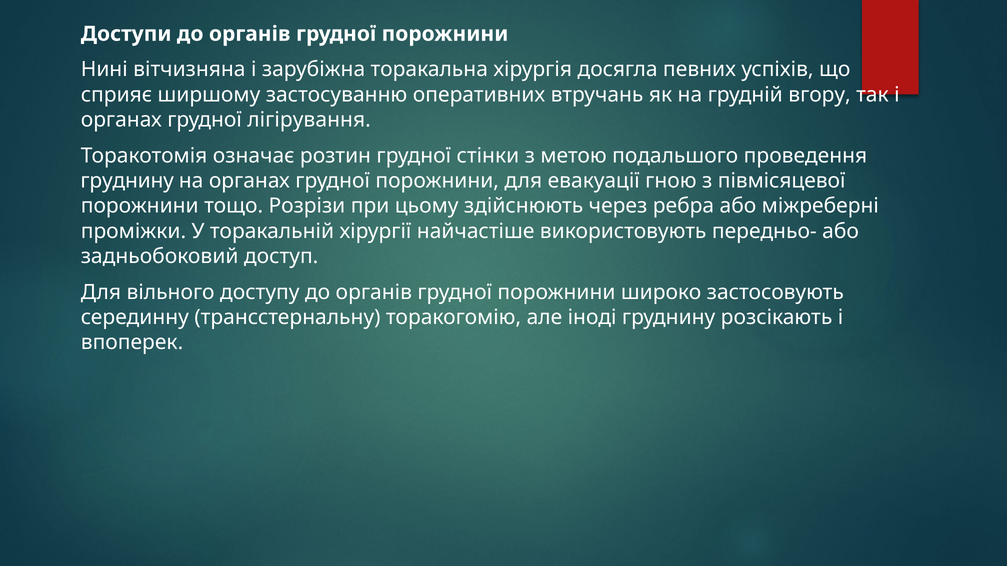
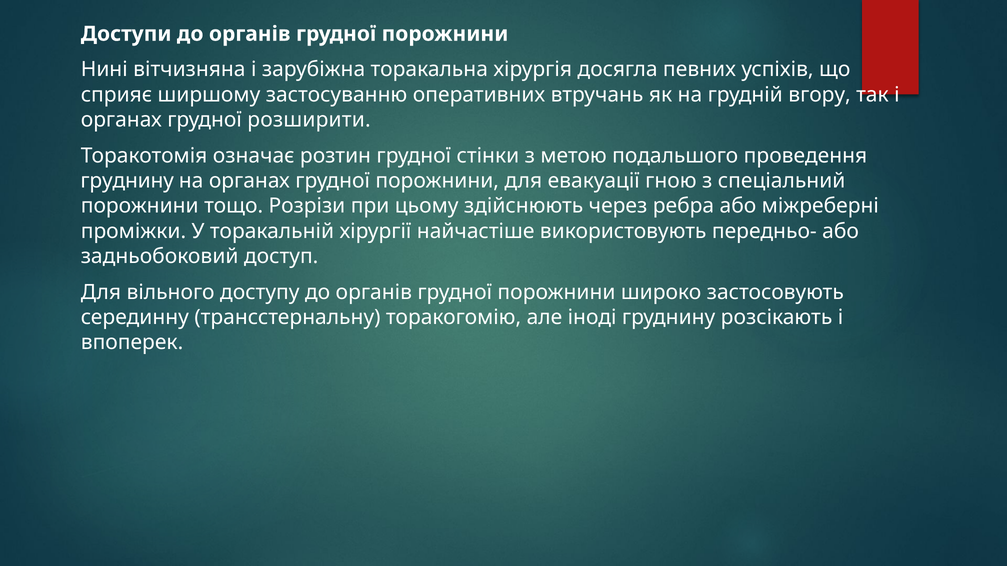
лігірування: лігірування -> розширити (309, 120)
півмісяцевої: півмісяцевої -> спеціальний (782, 181)
